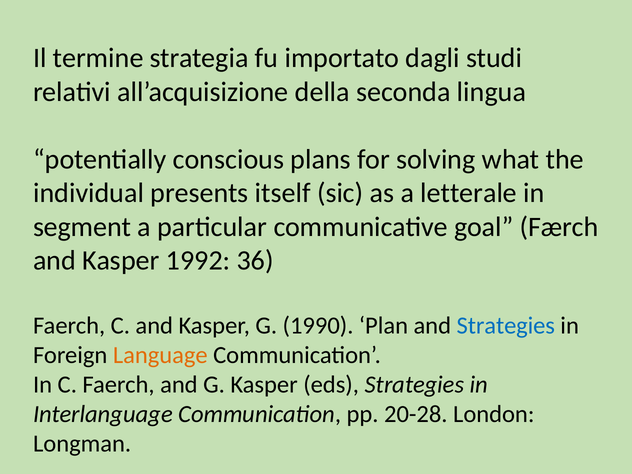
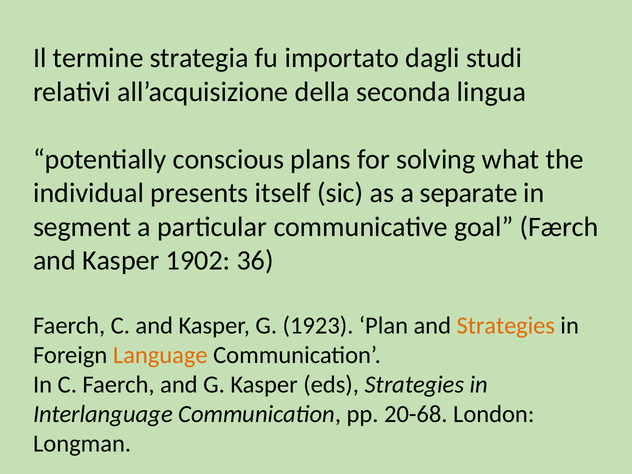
letterale: letterale -> separate (469, 193)
1992: 1992 -> 1902 (198, 260)
1990: 1990 -> 1923 (318, 326)
Strategies colour: blue -> orange (506, 326)
20-28: 20-28 -> 20-68 (416, 414)
